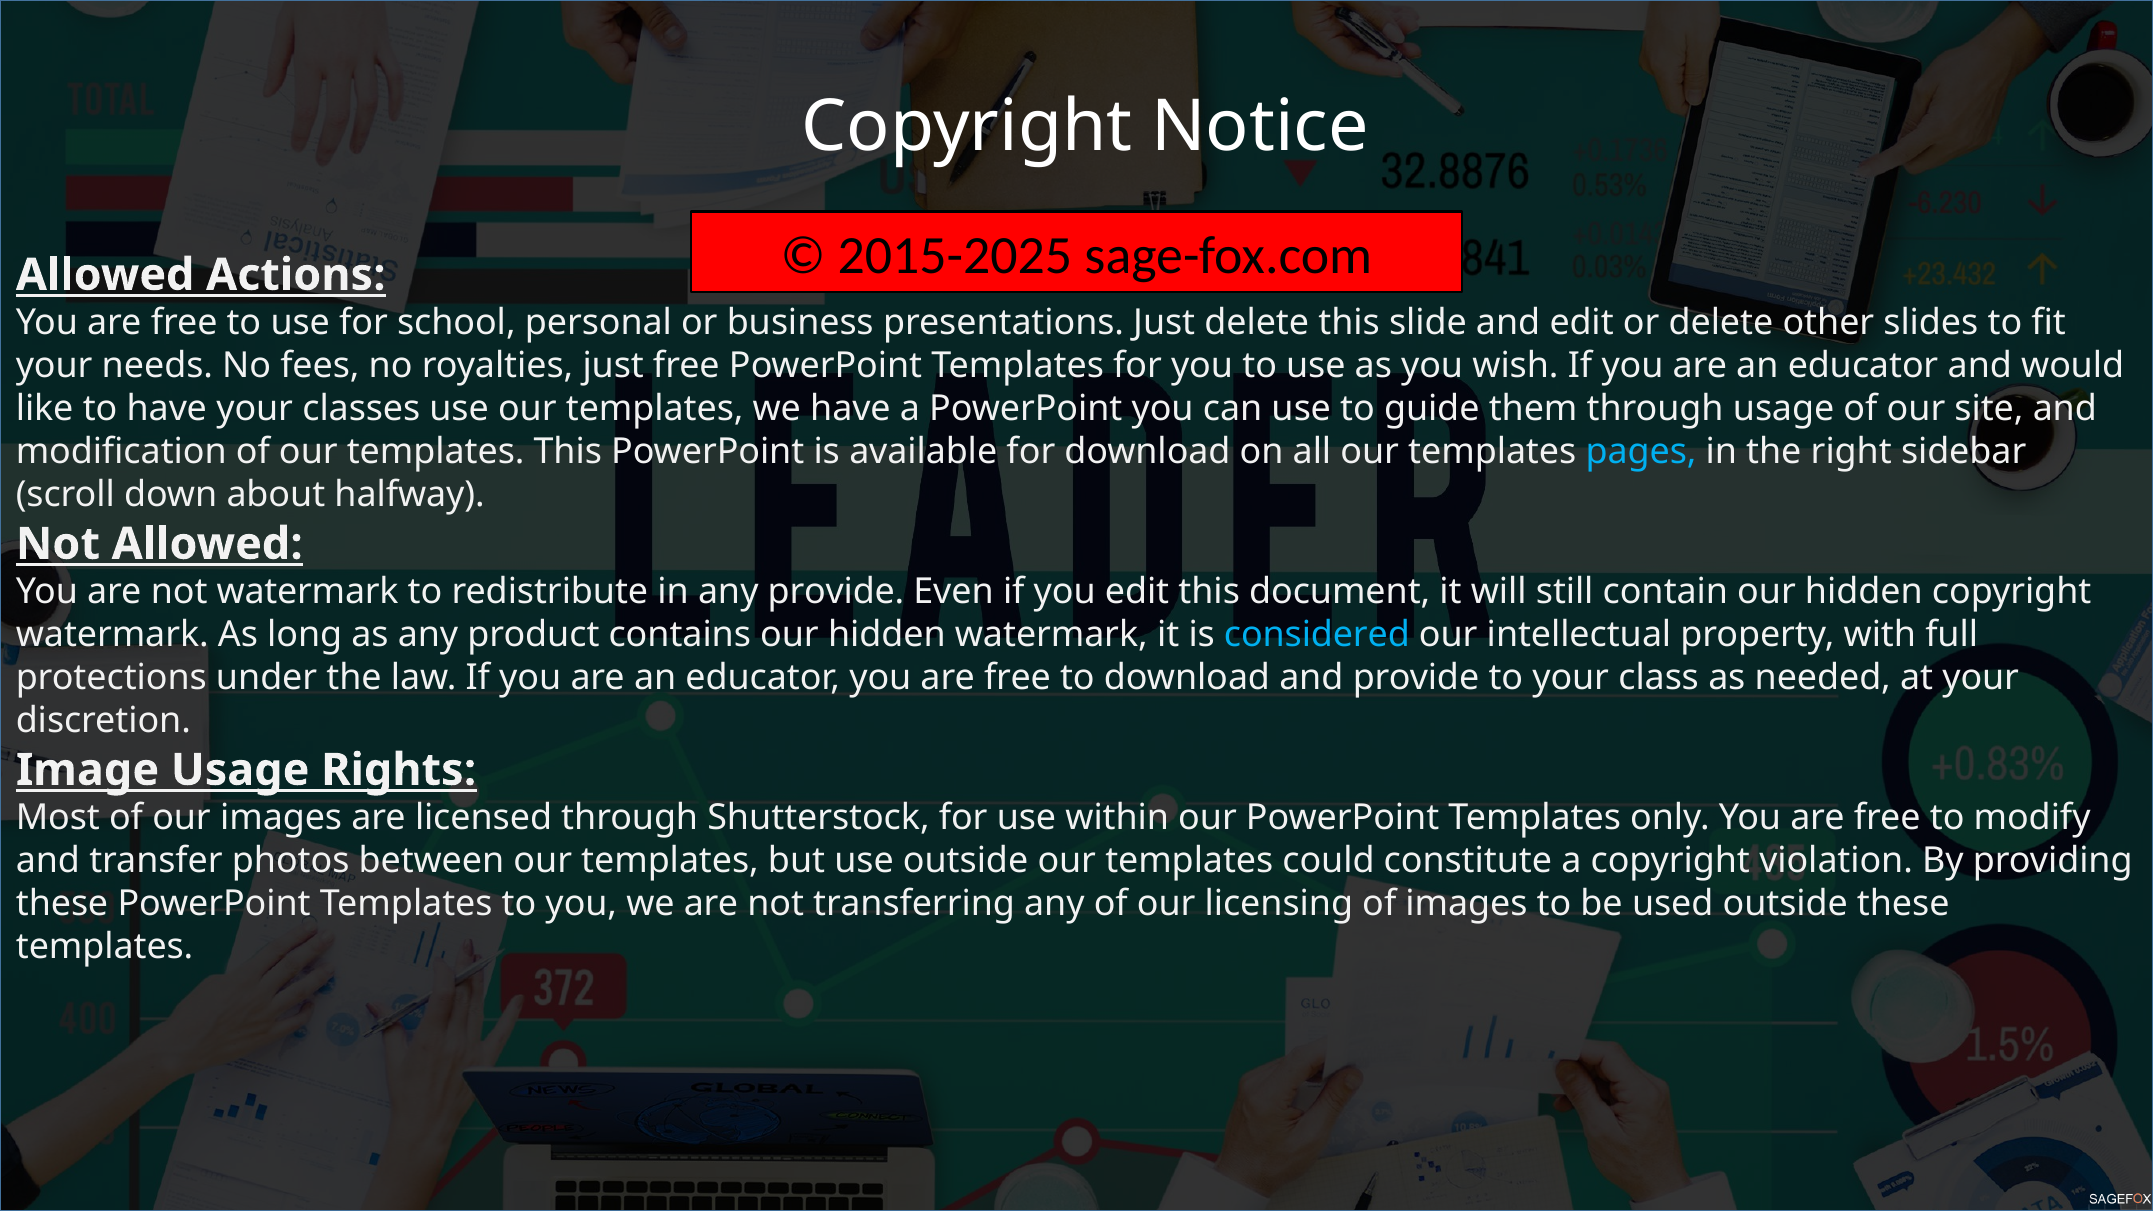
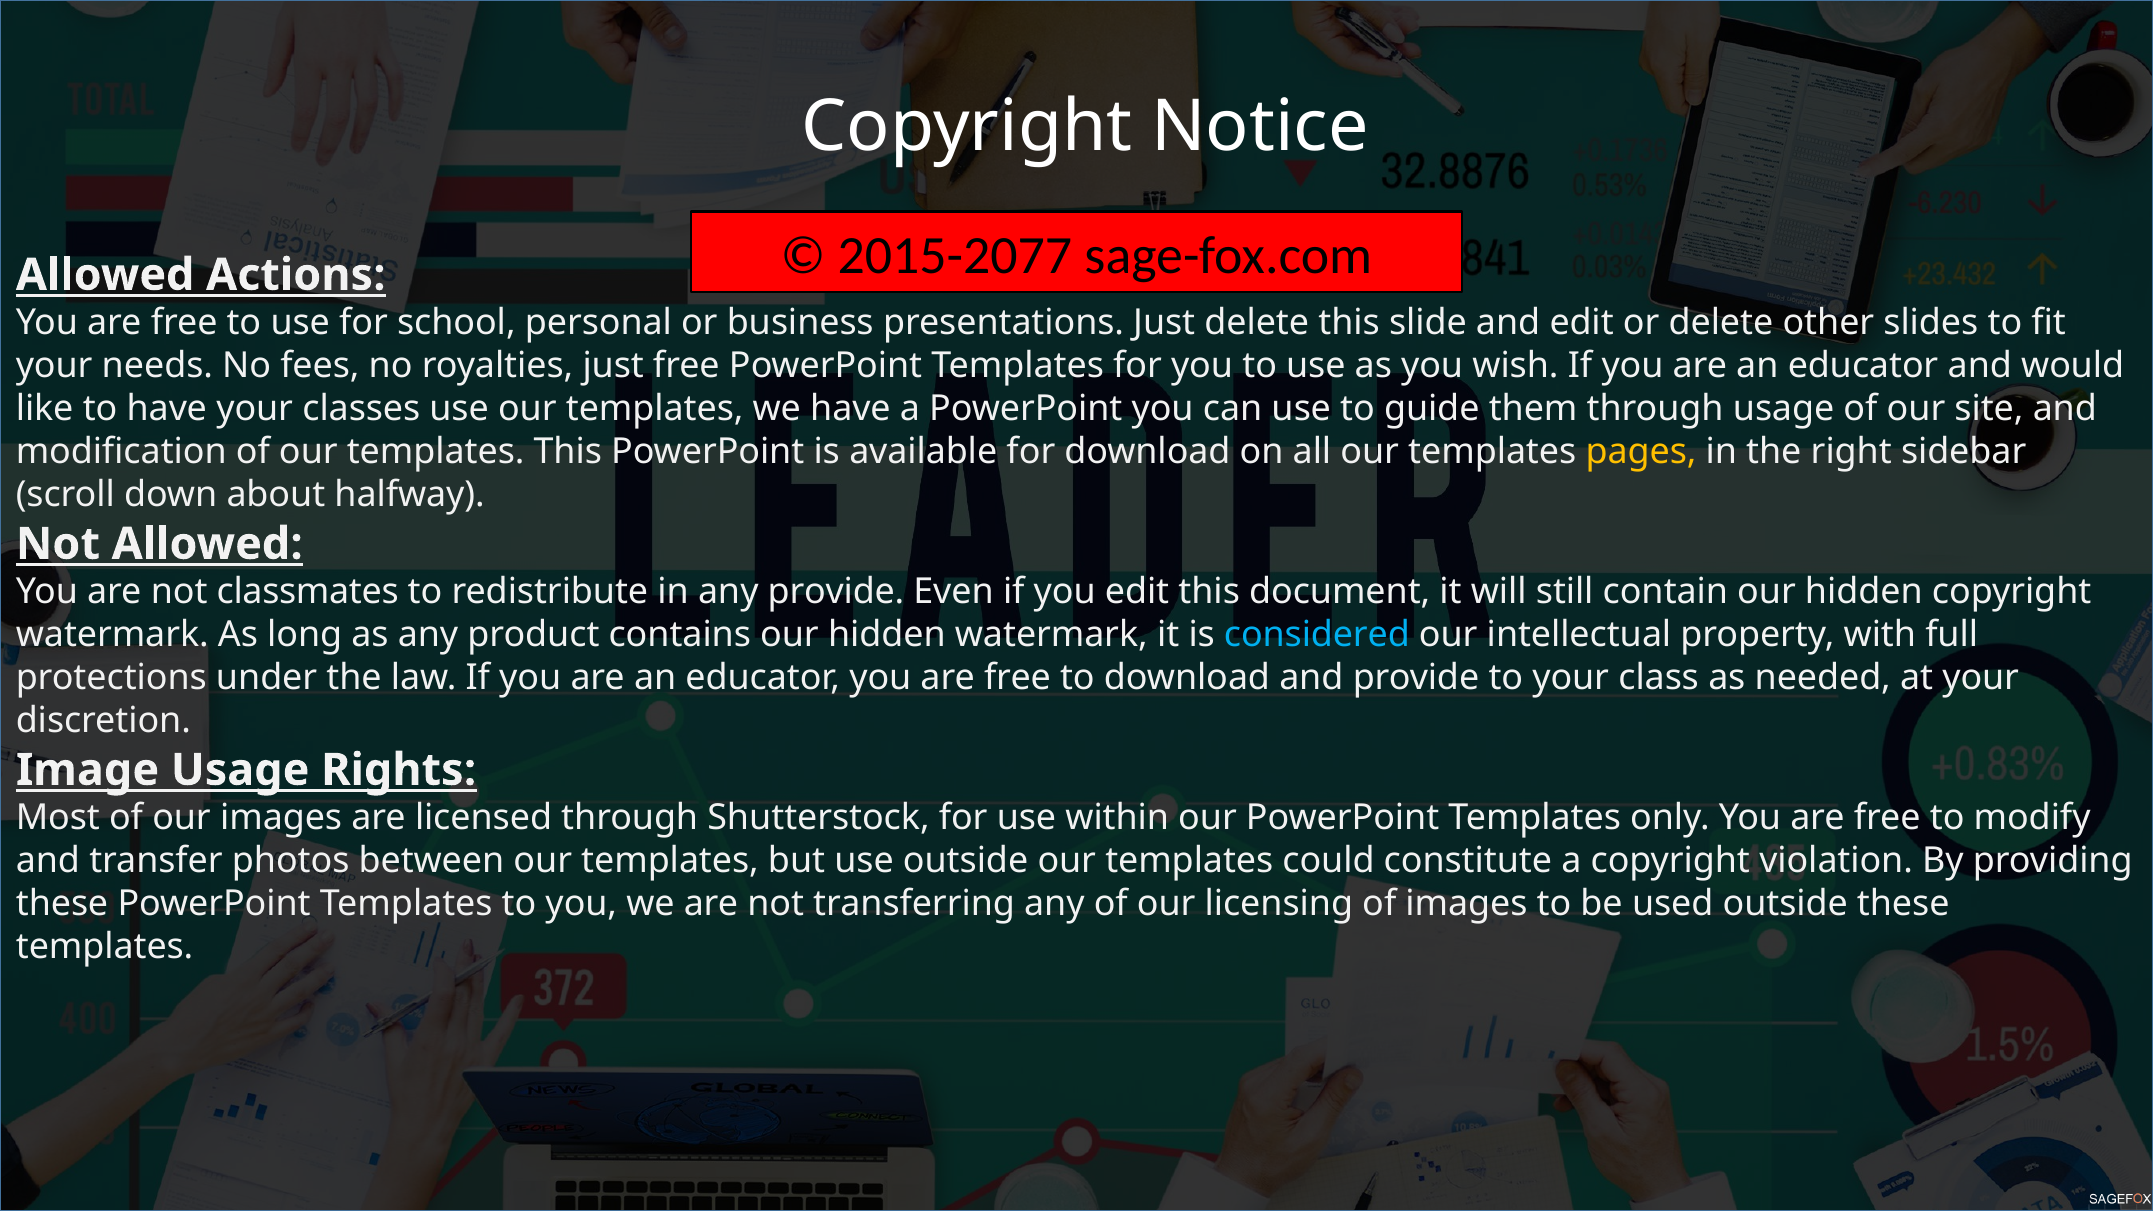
2015-2025: 2015-2025 -> 2015-2077 (955, 255)
pages colour: light blue -> yellow (1641, 452)
not watermark: watermark -> classmates (308, 592)
